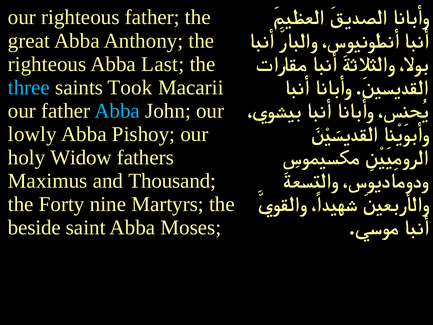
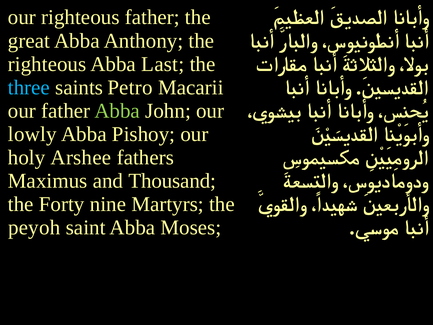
Took: Took -> Petro (130, 87)
Abba colour: light blue -> light green (117, 111)
Widow: Widow -> Arshee (81, 157)
beside: beside -> peyoh (34, 227)
